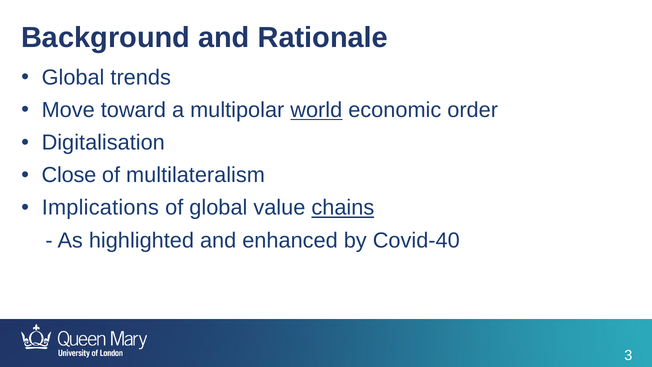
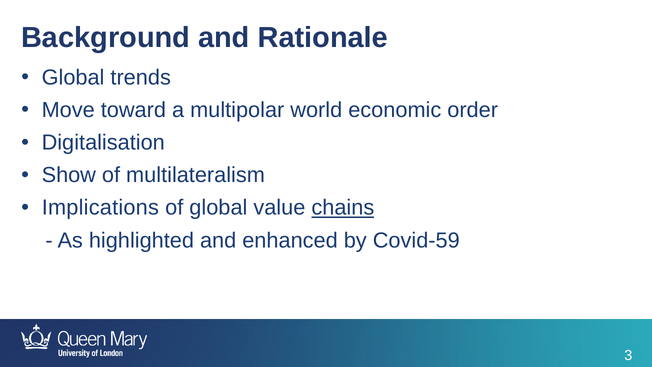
world underline: present -> none (316, 110)
Close: Close -> Show (69, 175)
Covid-40: Covid-40 -> Covid-59 (416, 240)
